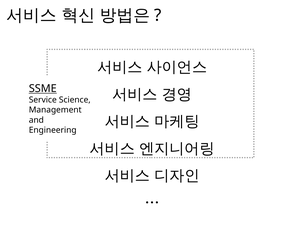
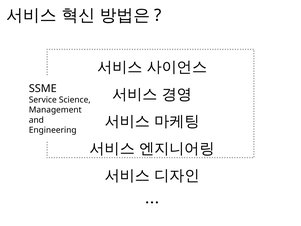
SSME underline: present -> none (43, 88)
